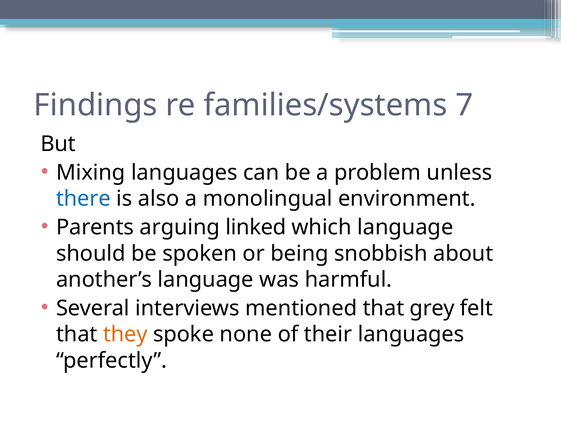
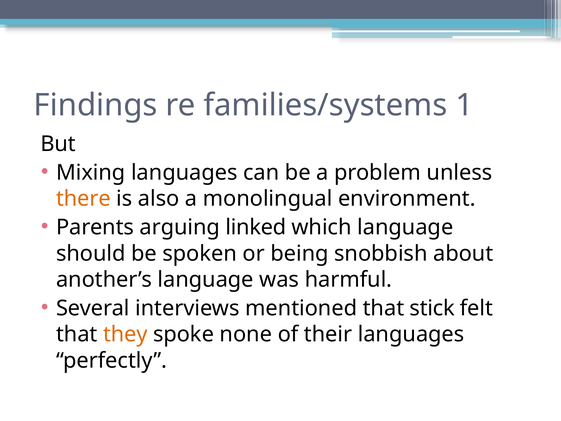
7: 7 -> 1 (464, 105)
there colour: blue -> orange (83, 199)
grey: grey -> stick (432, 308)
